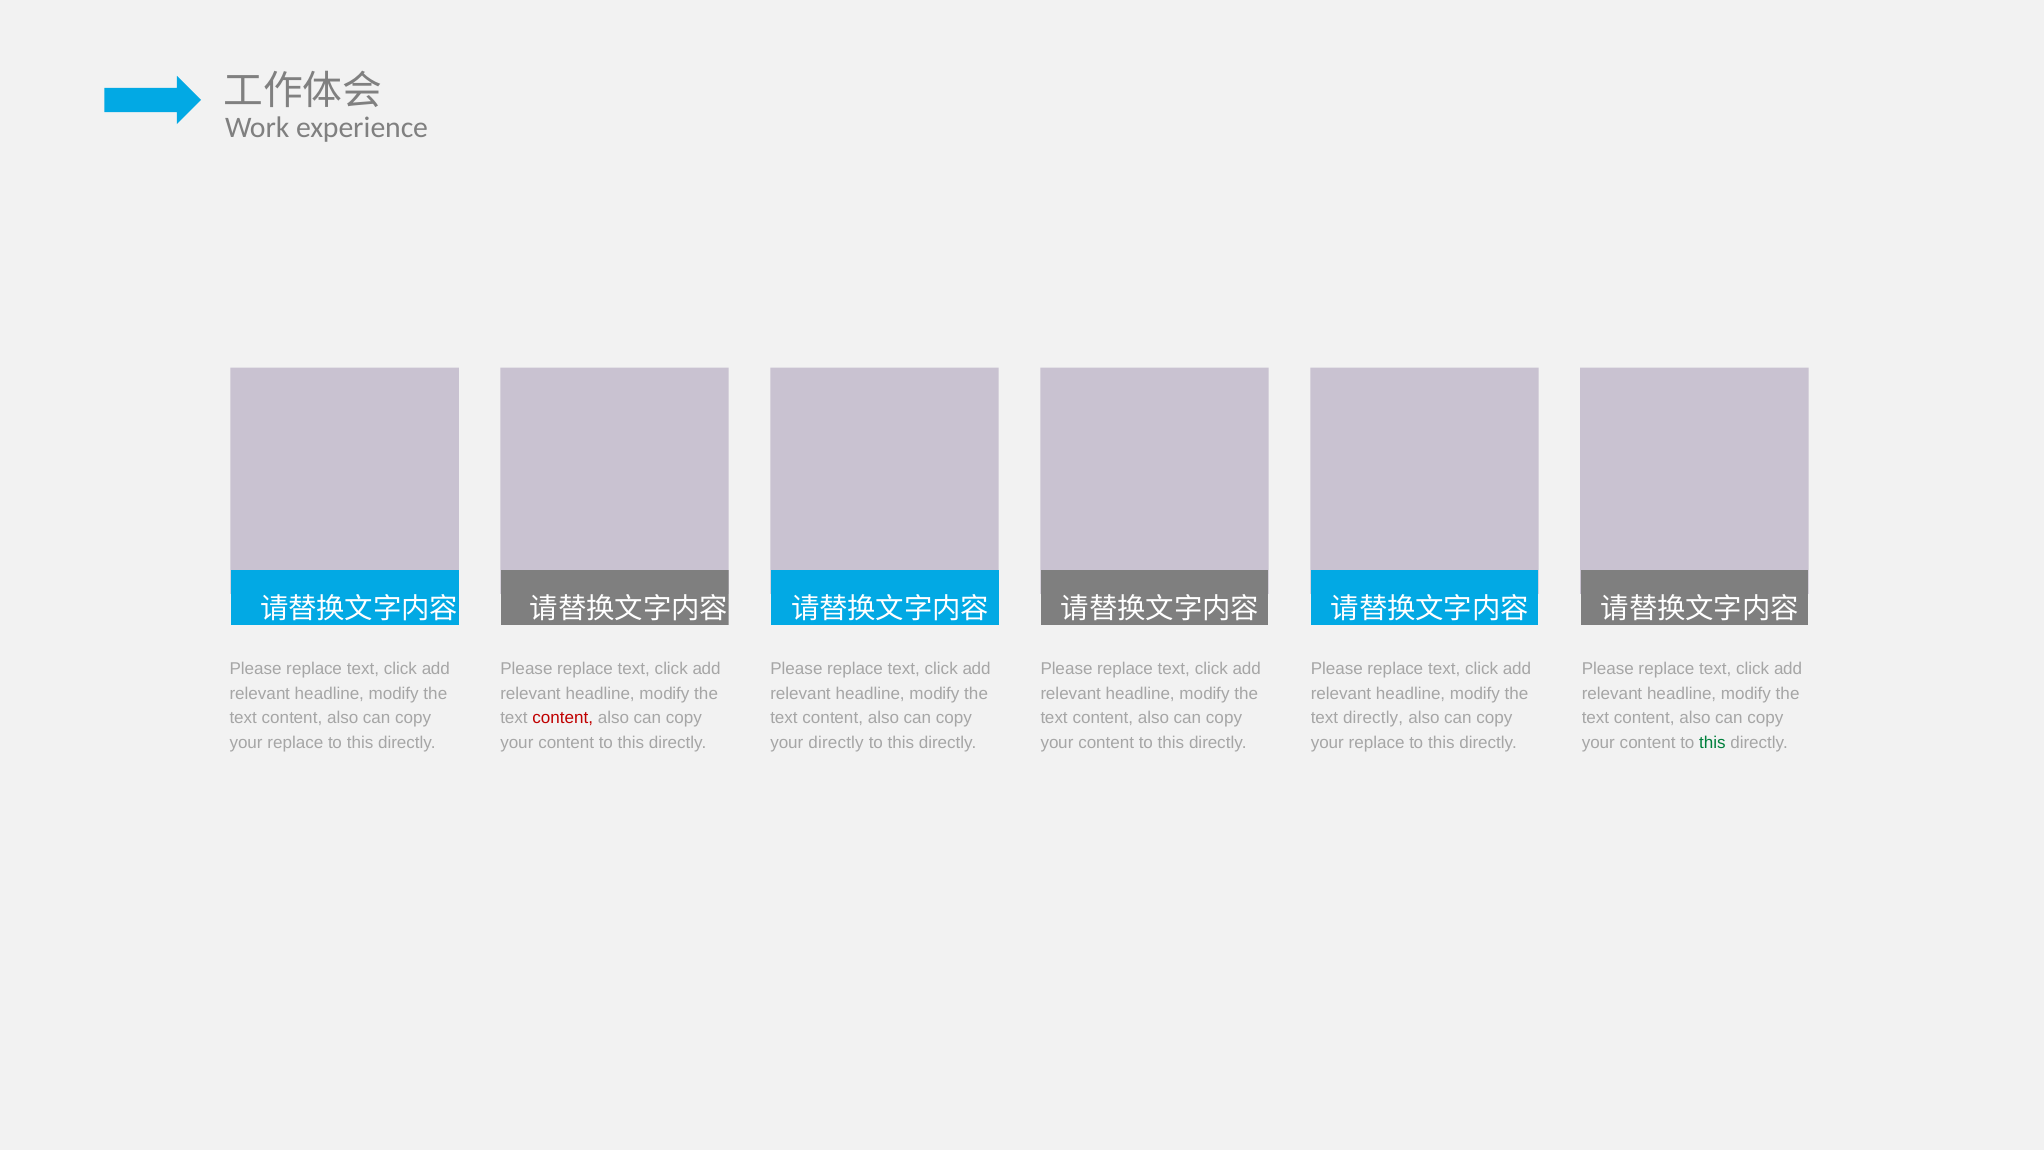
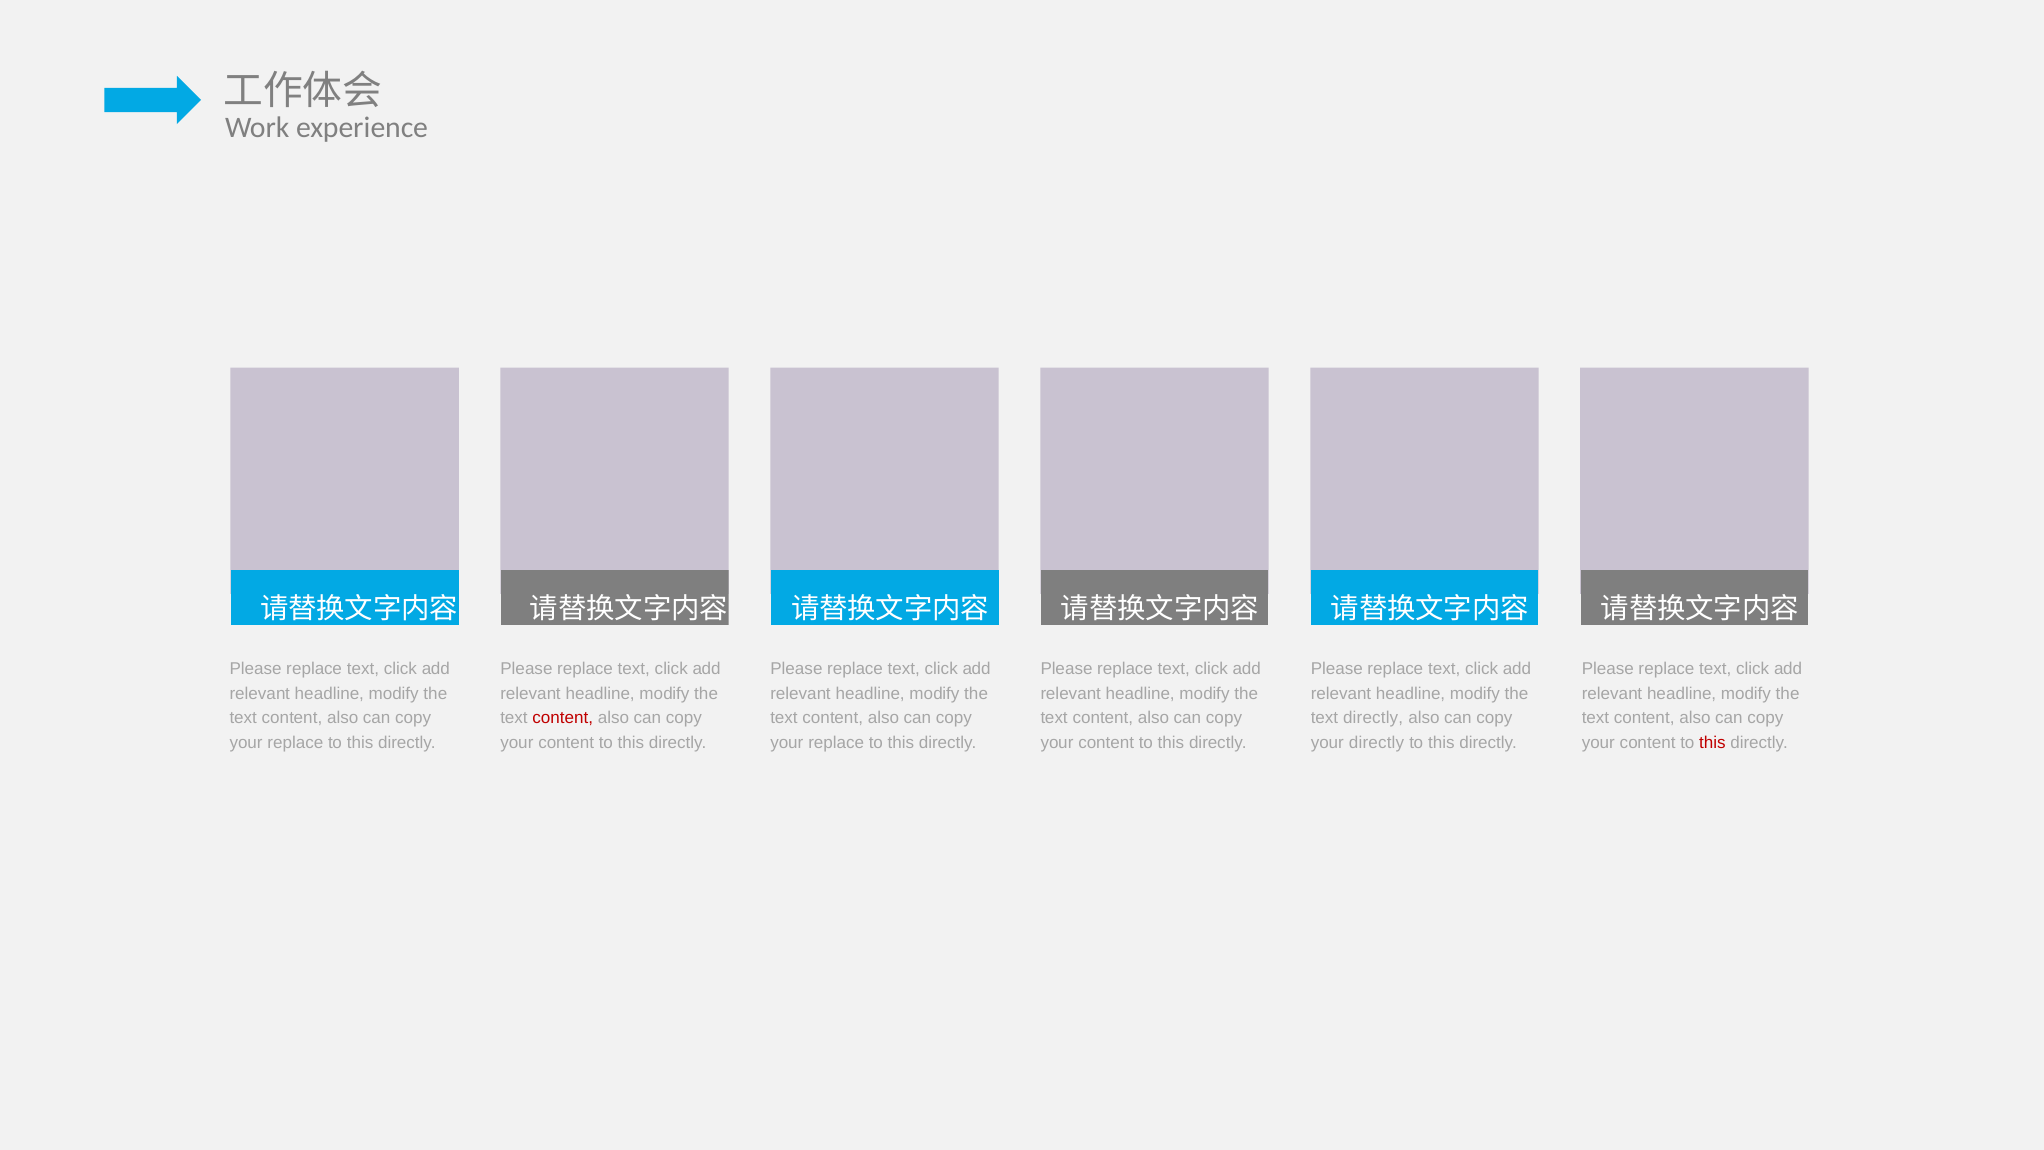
directly: directly -> replace (836, 742)
replace: replace -> directly (1377, 742)
this colour: green -> red (1712, 742)
